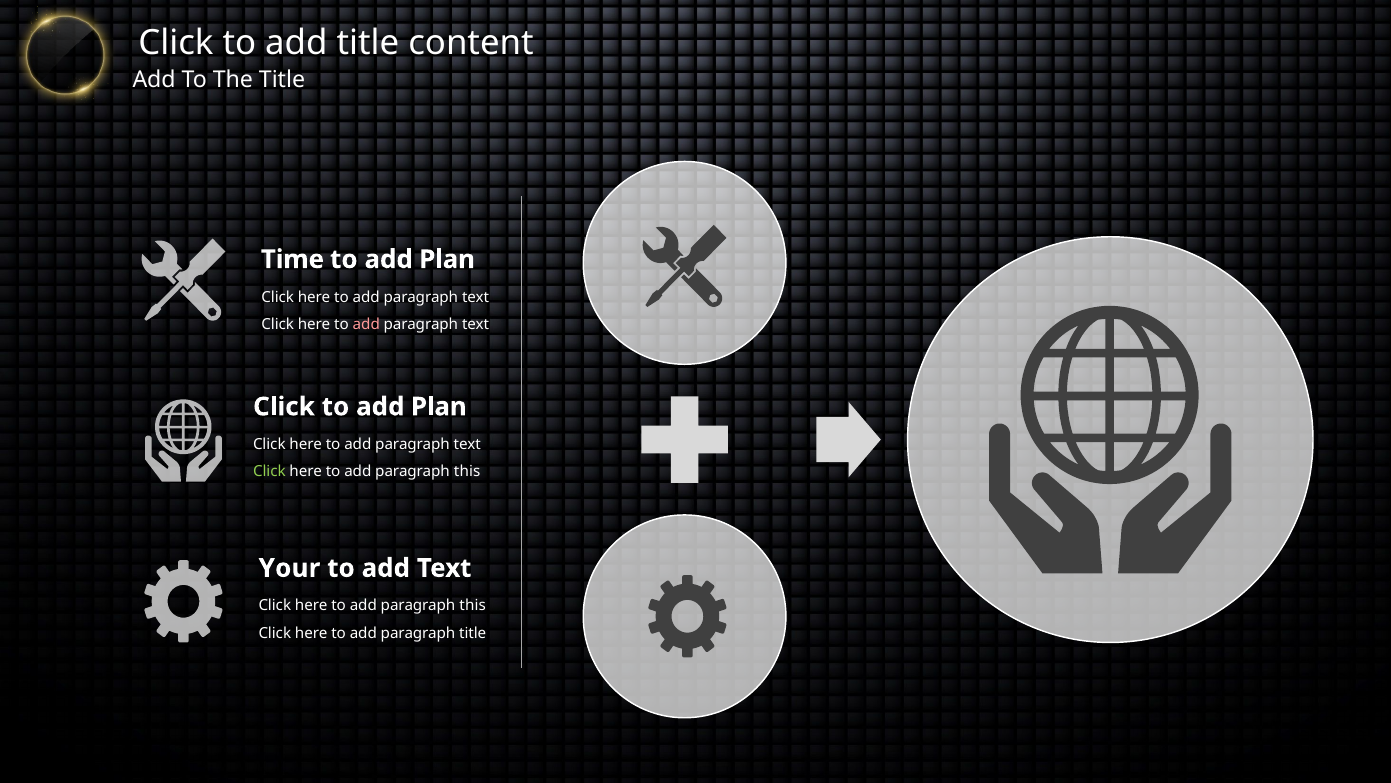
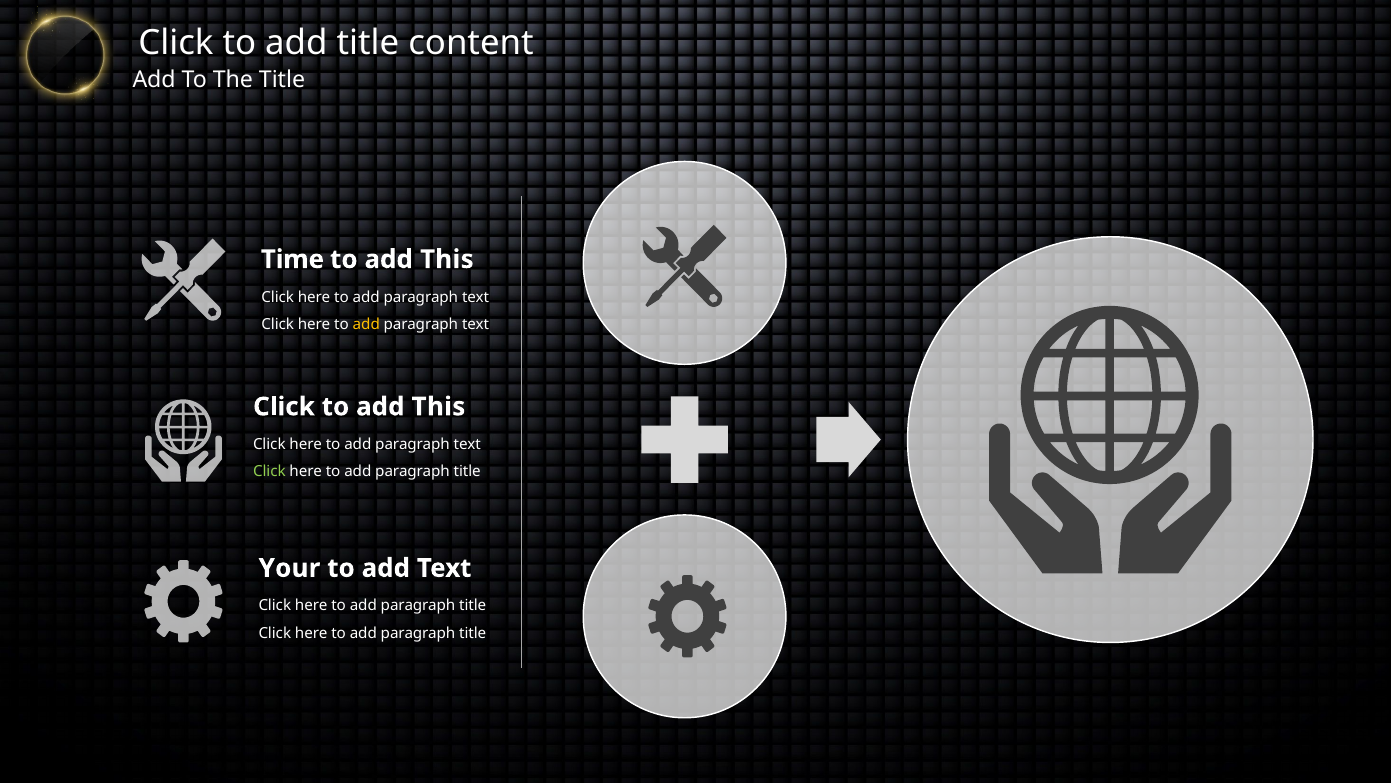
Plan: Plan -> This (447, 259)
add colour: pink -> yellow (366, 324)
Click to add Plan: Plan -> This (438, 406)
this: this -> title (467, 472)
this: this -> title (473, 606)
